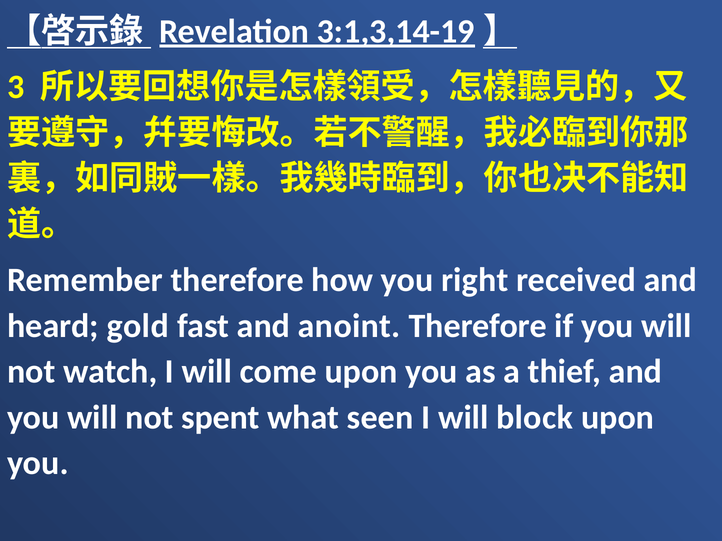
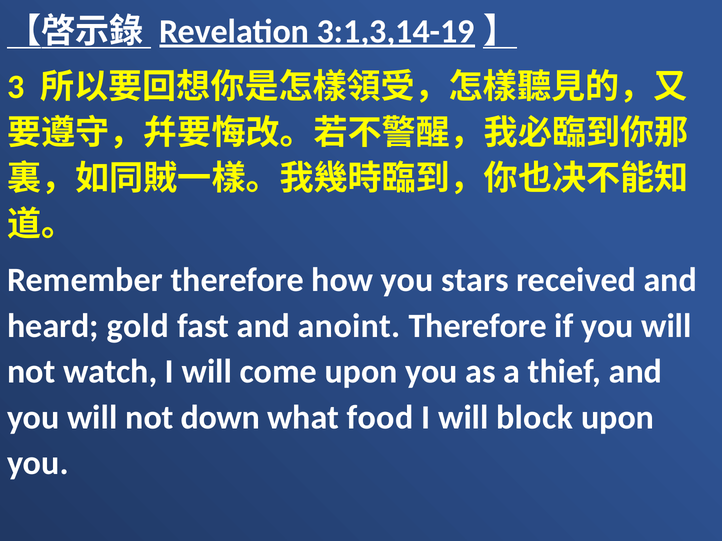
right: right -> stars (475, 280)
spent: spent -> down (221, 418)
seen: seen -> food (380, 418)
